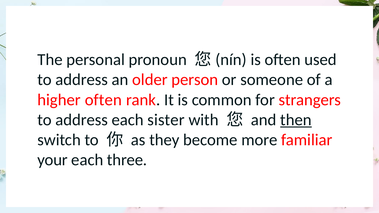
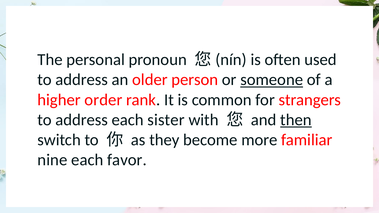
someone underline: none -> present (272, 80)
higher often: often -> order (103, 100)
your: your -> nine (52, 160)
three: three -> favor (127, 160)
